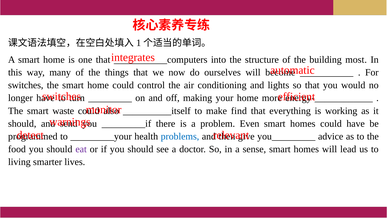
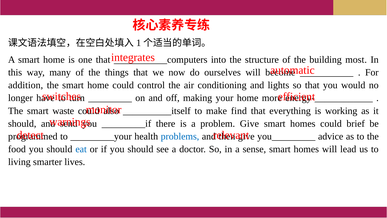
switches: switches -> addition (26, 85)
problem Even: Even -> Give (249, 123)
could have: have -> brief (356, 123)
eat colour: purple -> blue (81, 149)
